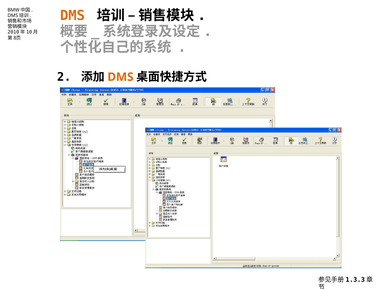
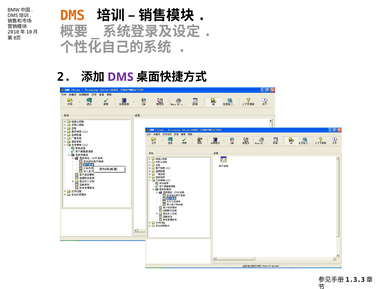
DMS colour: orange -> purple (120, 77)
